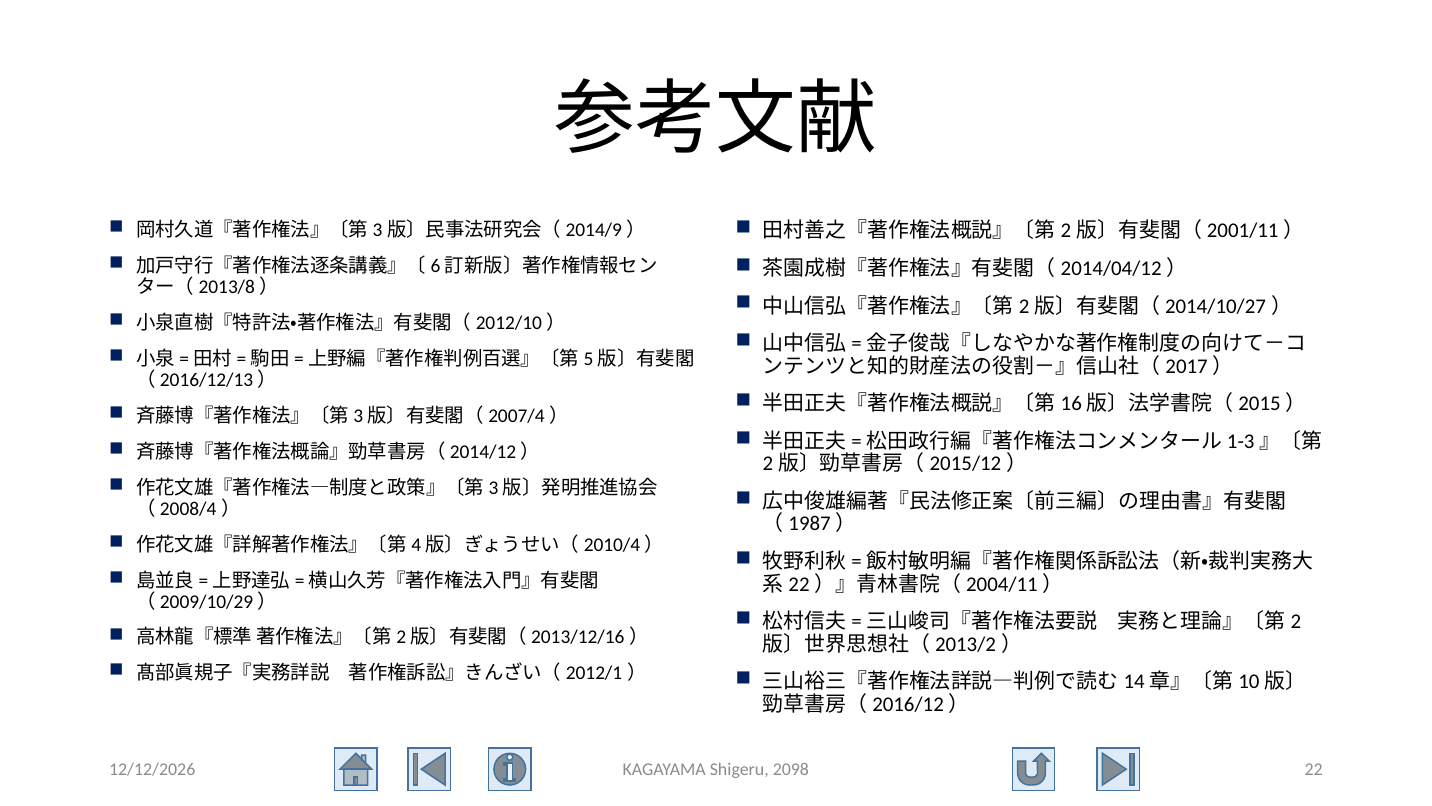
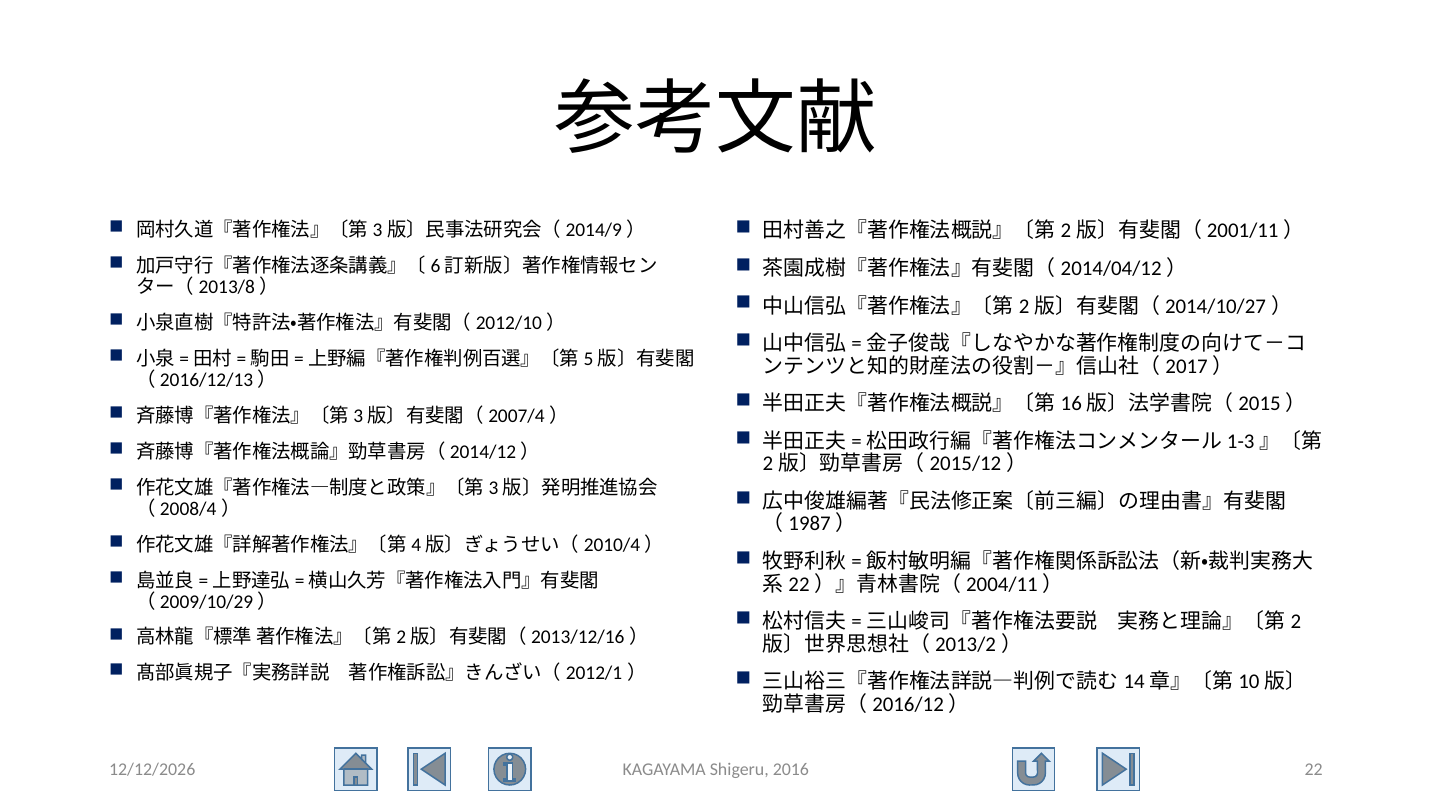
2098: 2098 -> 2016 (791, 769)
